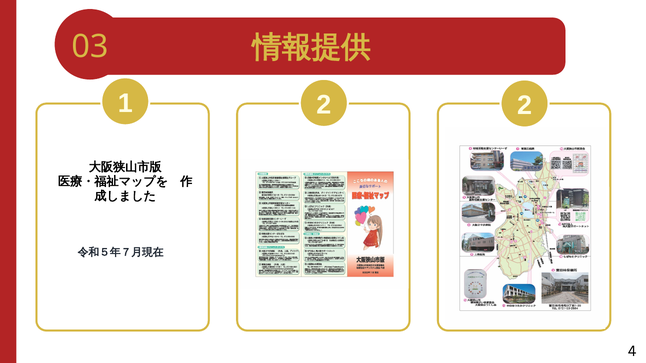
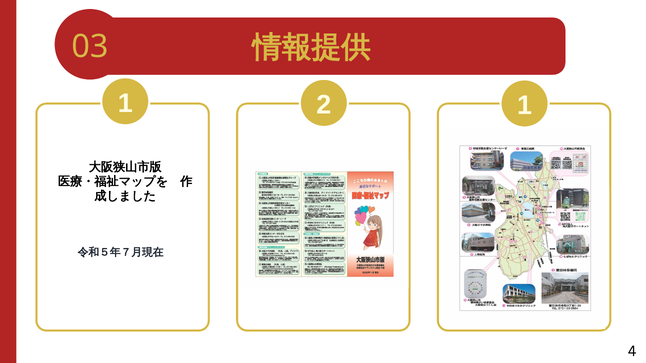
2 2: 2 -> 1 (525, 105)
